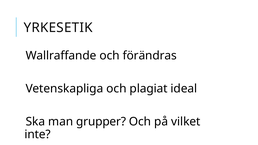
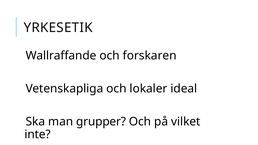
förändras: förändras -> forskaren (150, 56)
plagiat: plagiat -> lokaler (149, 89)
